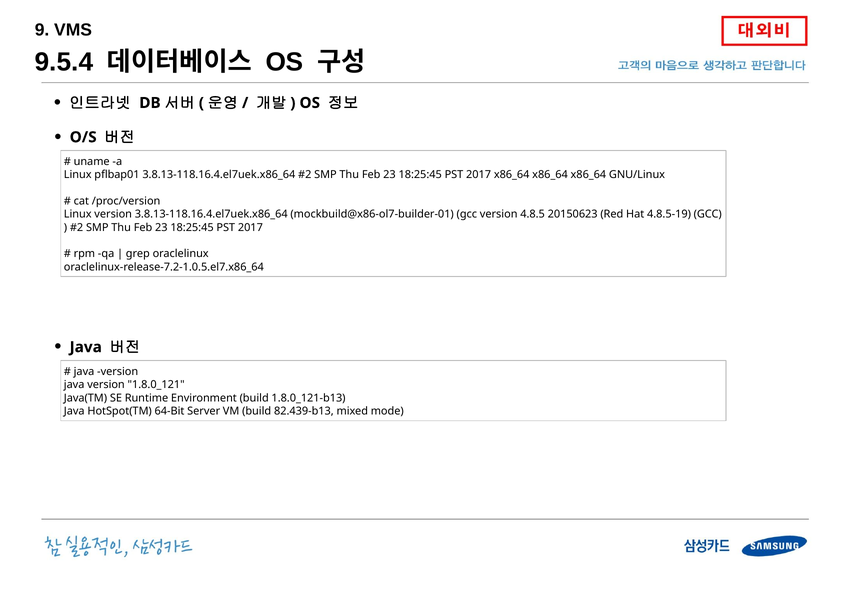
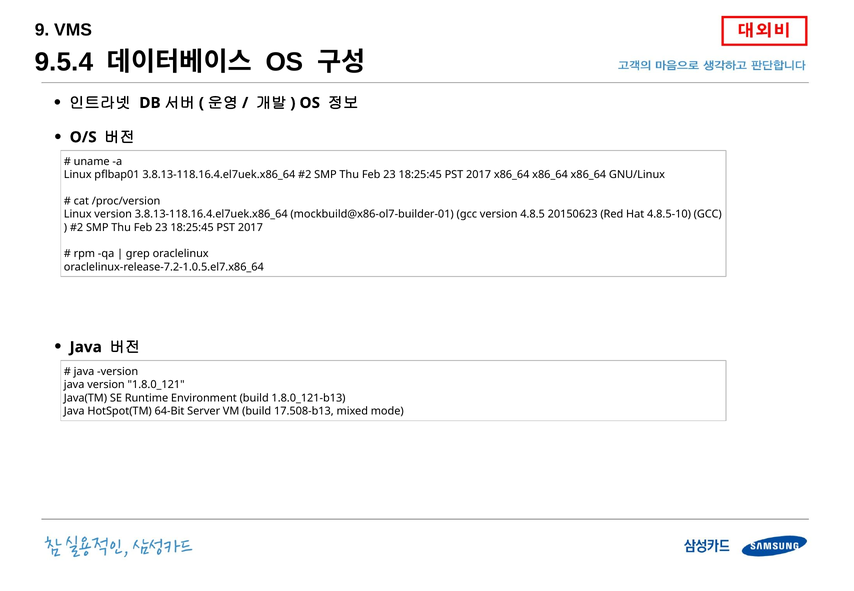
4.8.5-19: 4.8.5-19 -> 4.8.5-10 (669, 214)
82.439-b13: 82.439-b13 -> 17.508-b13 (304, 411)
